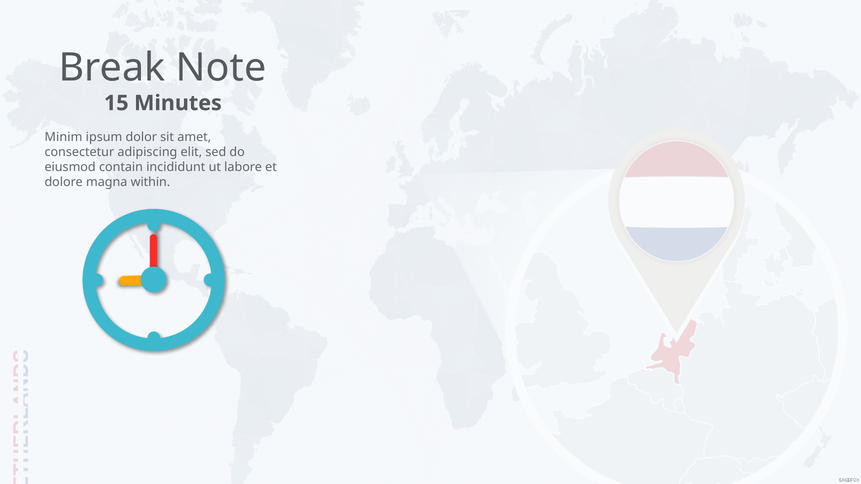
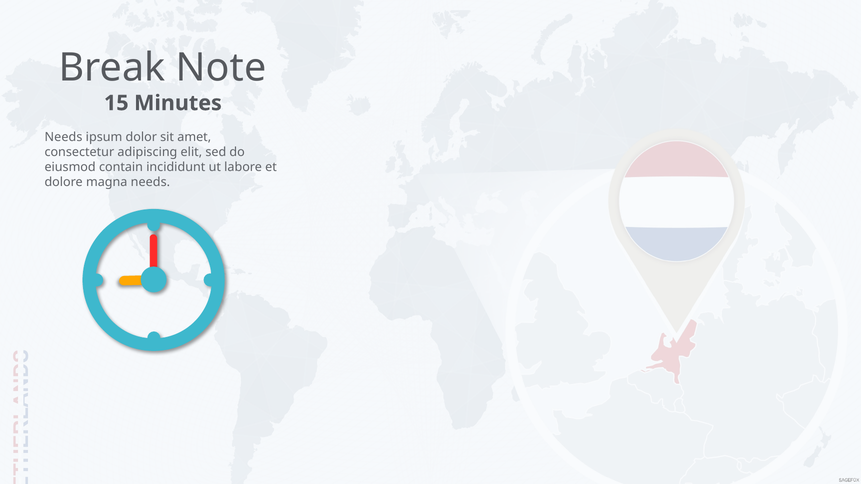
Minim: Minim -> Needs (63, 137)
magna within: within -> needs (150, 182)
